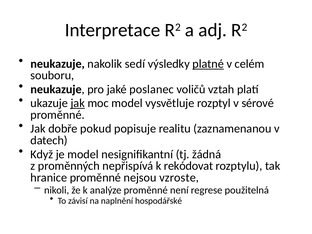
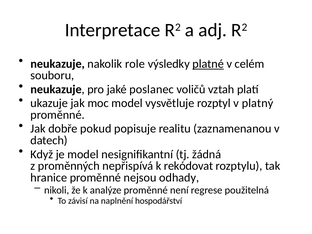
sedí: sedí -> role (135, 64)
jak underline: present -> none (78, 103)
sérové: sérové -> platný (258, 103)
vzroste: vzroste -> odhady (179, 178)
hospodářské: hospodářské -> hospodářství (159, 201)
